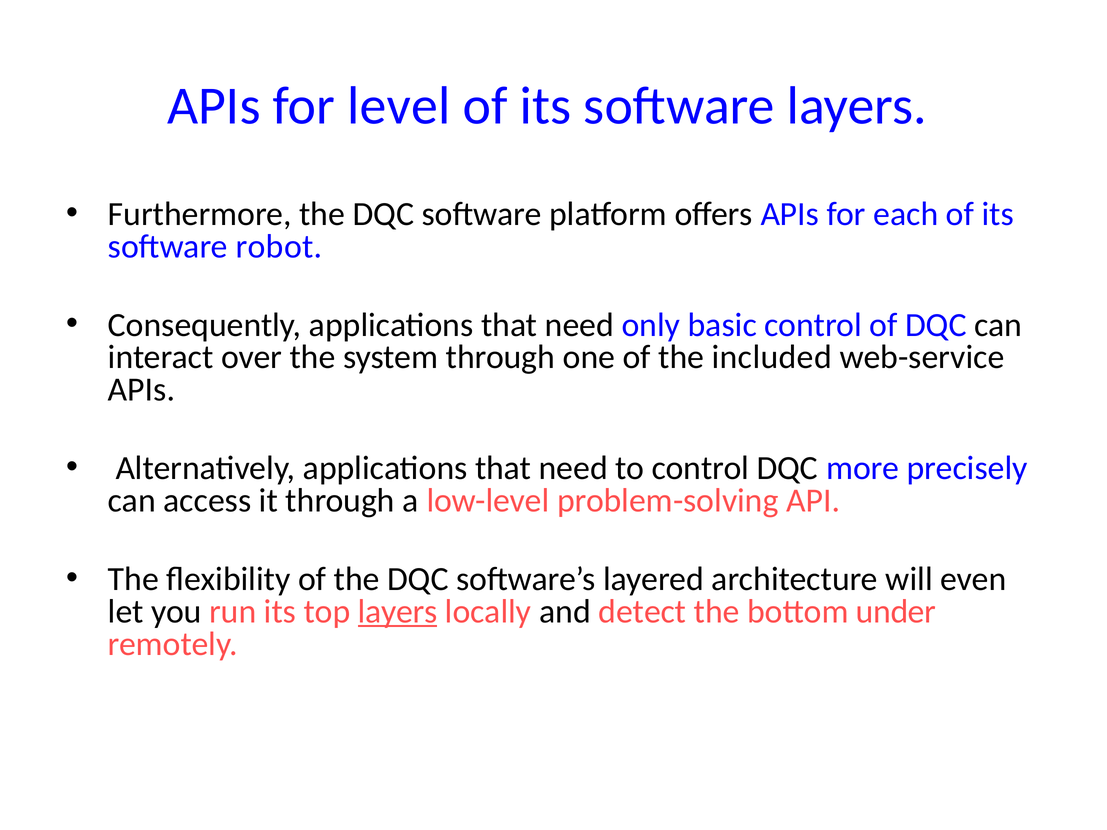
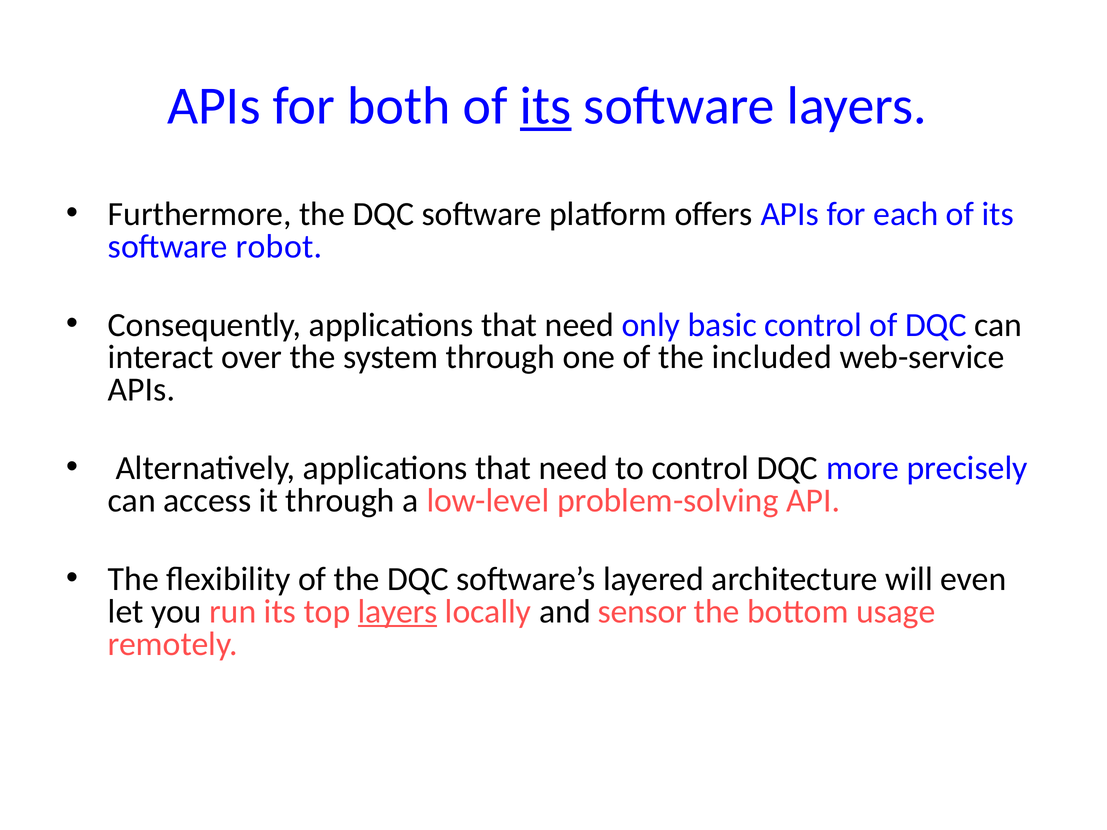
level: level -> both (399, 106)
its underline: none -> present (546, 106)
detect: detect -> sensor (642, 612)
under: under -> usage (896, 612)
